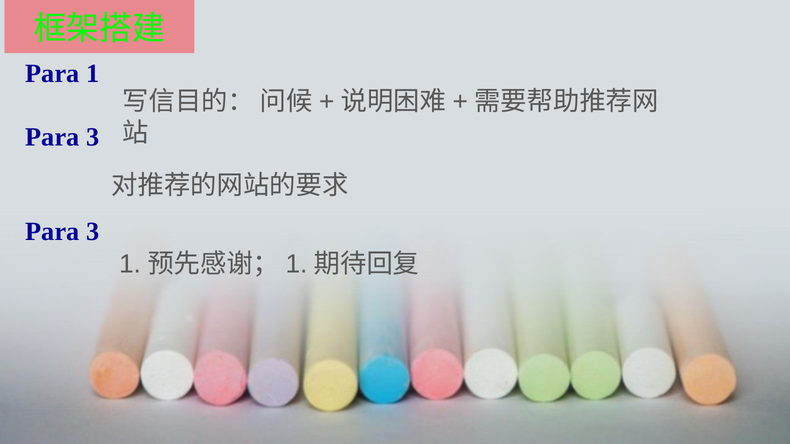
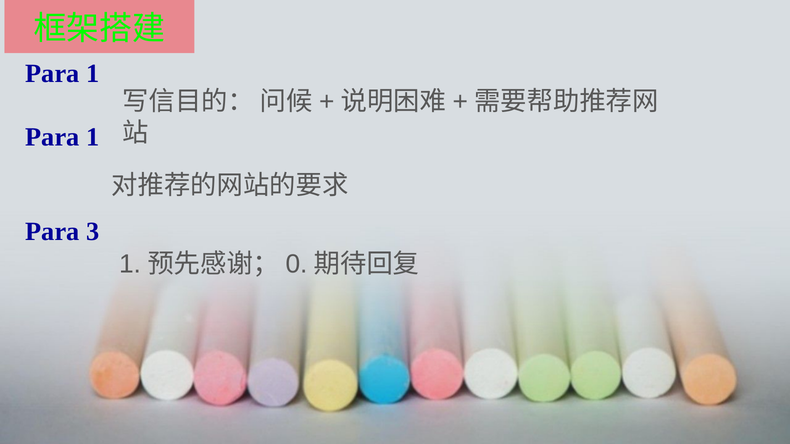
3: 3 -> 1 (93, 137)
1: 1 -> 0 (297, 264)
